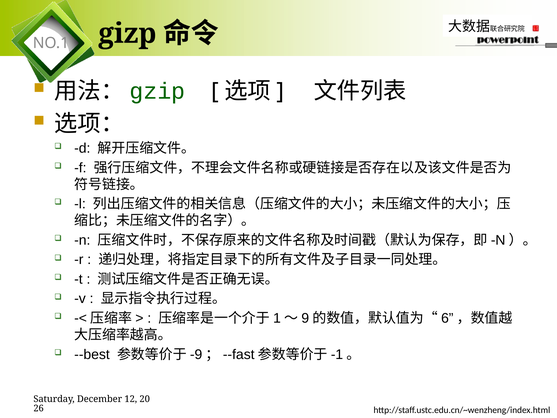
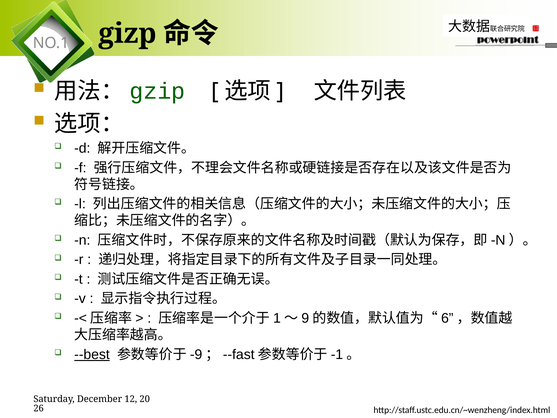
--best underline: none -> present (92, 354)
